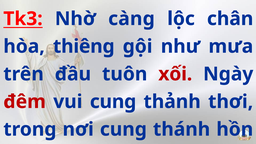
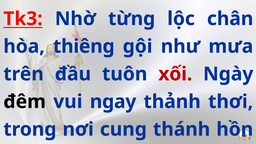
càng: càng -> từng (132, 19)
đêm colour: red -> black (25, 102)
vui cung: cung -> ngay (113, 102)
